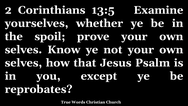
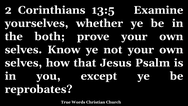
spoil: spoil -> both (50, 36)
